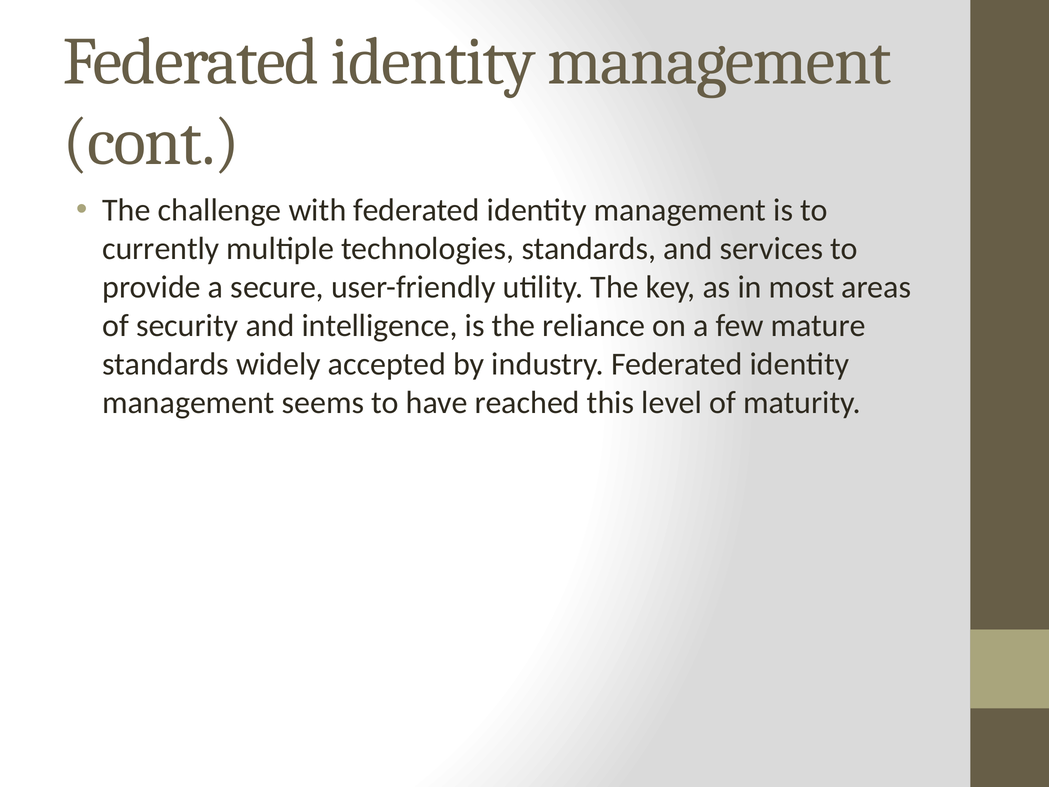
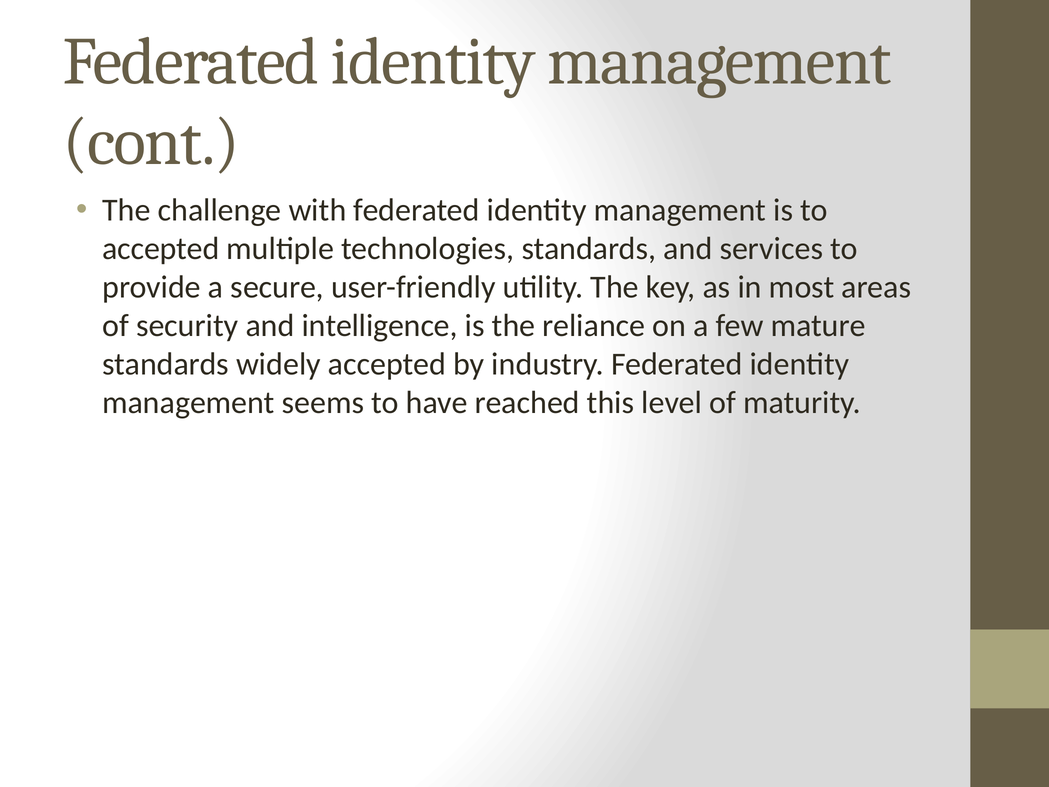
currently: currently -> accepted (161, 249)
